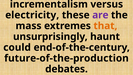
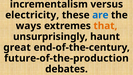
are colour: purple -> blue (100, 15)
mass: mass -> ways (28, 26)
could: could -> great (17, 47)
